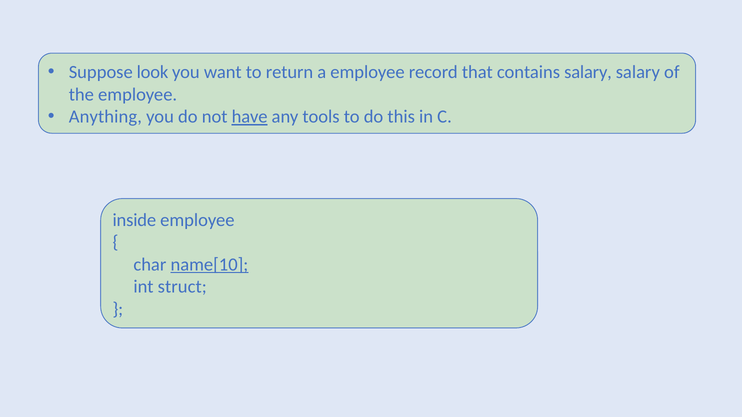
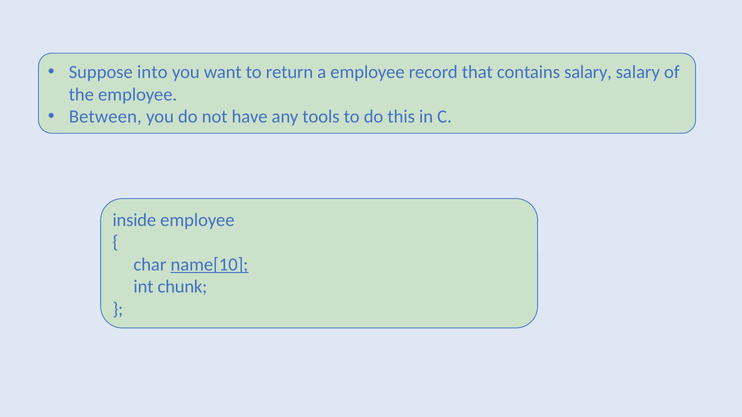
look: look -> into (152, 72)
Anything: Anything -> Between (105, 117)
have underline: present -> none (250, 117)
struct: struct -> chunk (182, 287)
